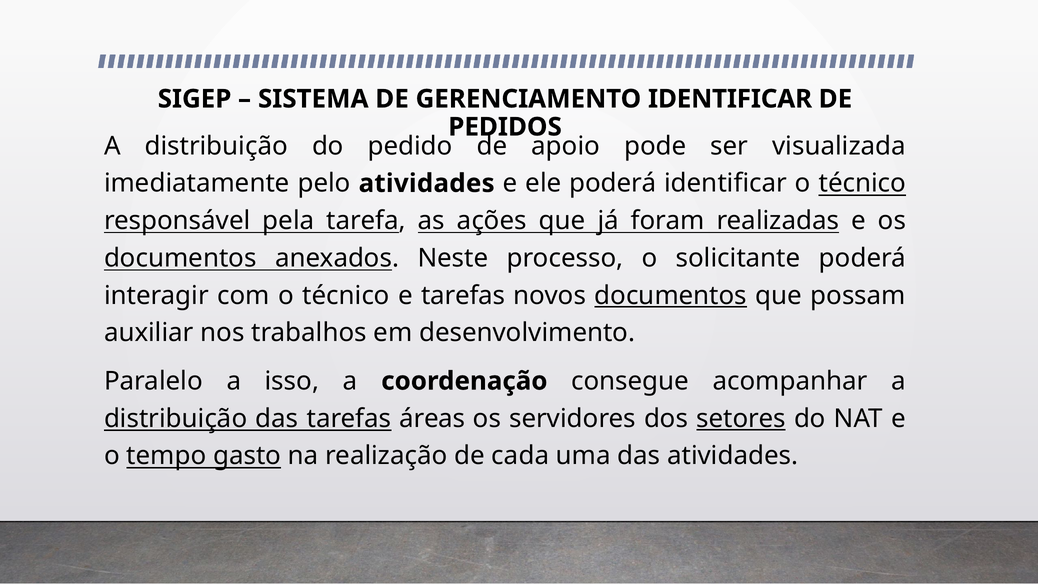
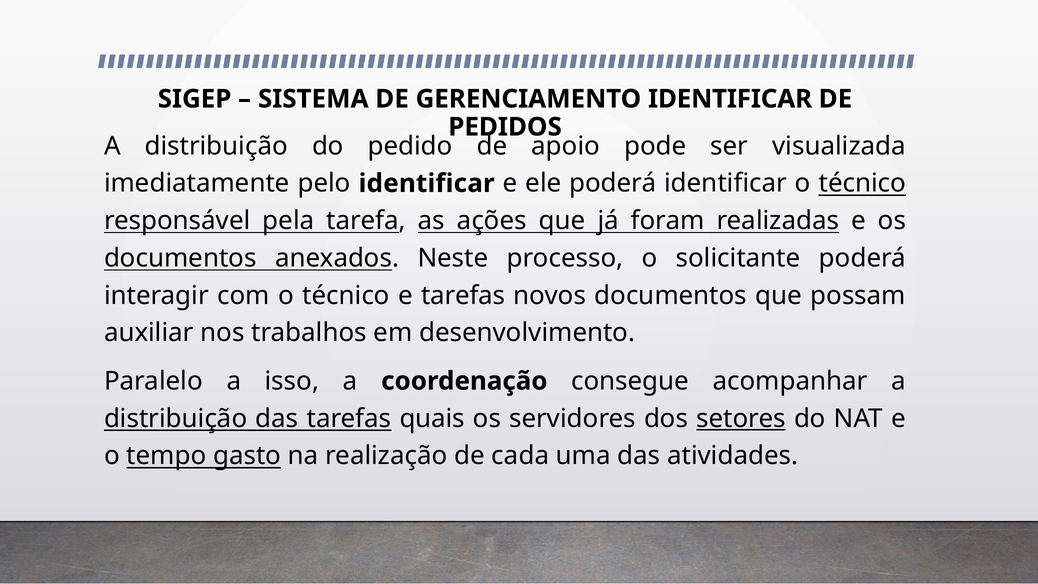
pelo atividades: atividades -> identificar (427, 183)
documentos underline: present -> none (671, 295)
áreas: áreas -> quais (432, 418)
